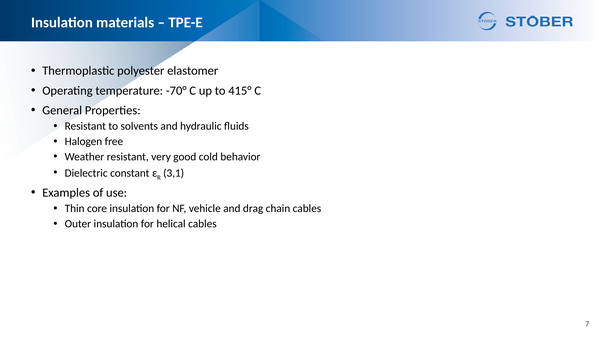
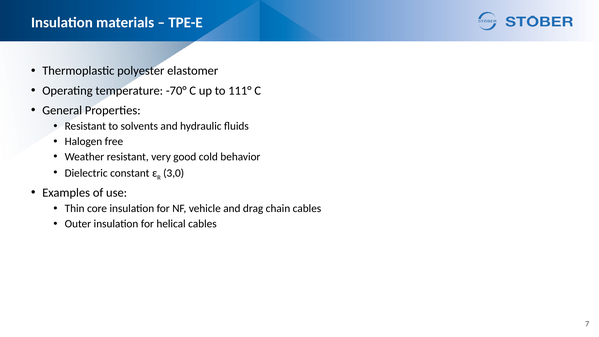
415°: 415° -> 111° (240, 91)
3,1: 3,1 -> 3,0 (174, 173)
